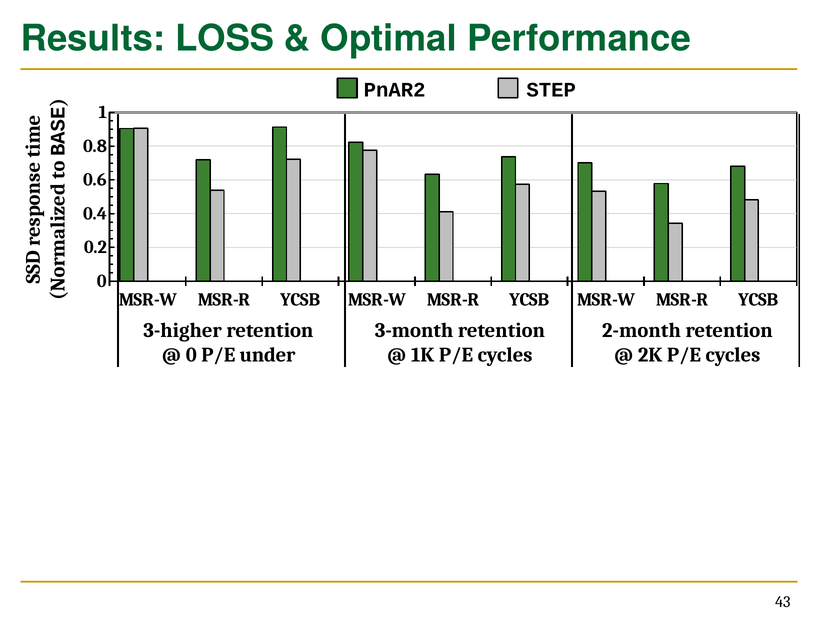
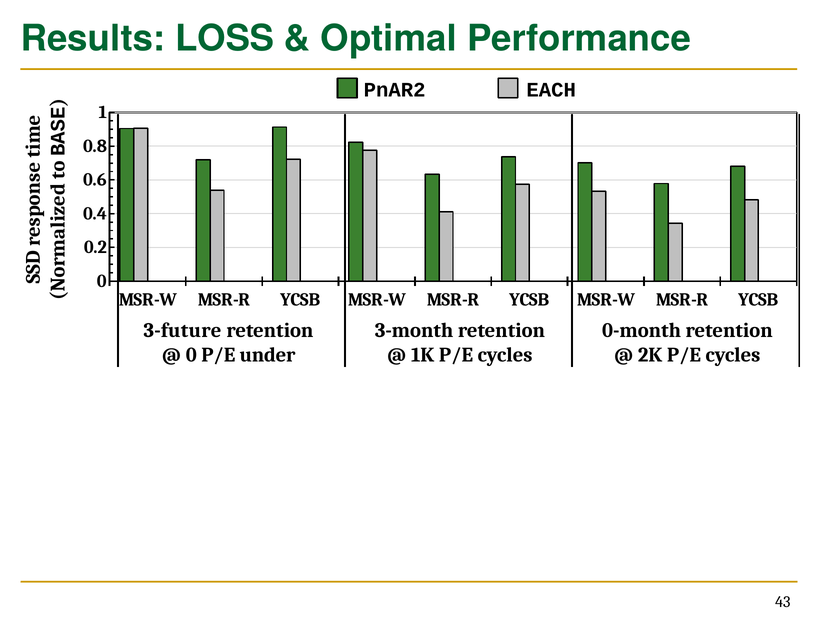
STEP: STEP -> EACH (551, 90)
3-higher: 3-higher -> 3-future (183, 330)
2-month: 2-month -> 0-month (642, 330)
